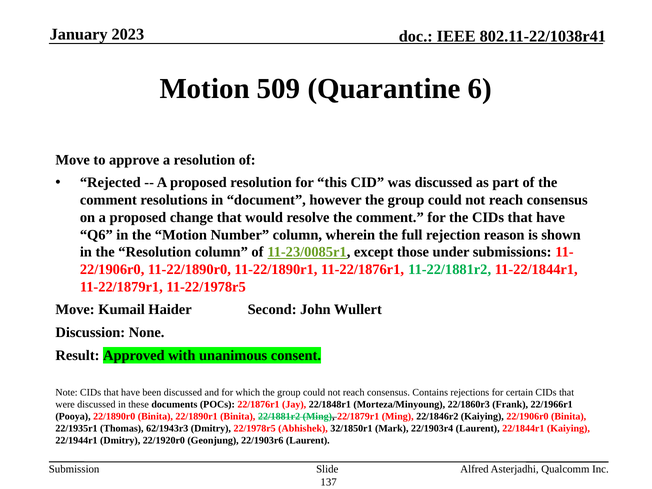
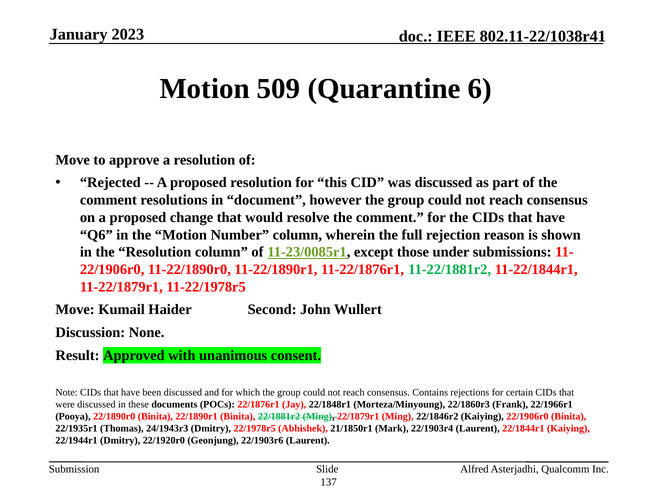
62/1943r3: 62/1943r3 -> 24/1943r3 (167, 428)
32/1850r1: 32/1850r1 -> 21/1850r1 (351, 428)
